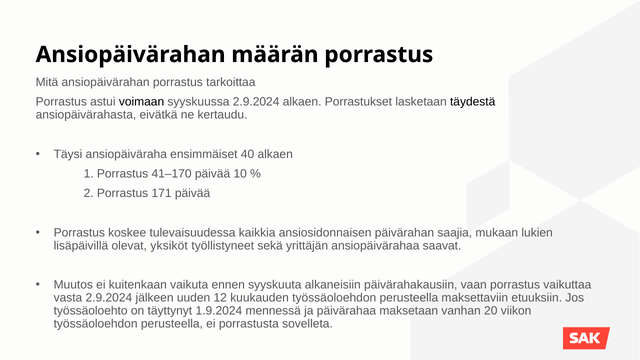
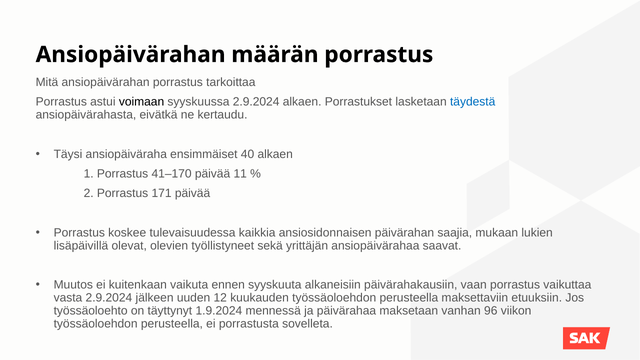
täydestä colour: black -> blue (473, 102)
10: 10 -> 11 (240, 174)
yksiköt: yksiköt -> olevien (169, 246)
20: 20 -> 96 (491, 311)
